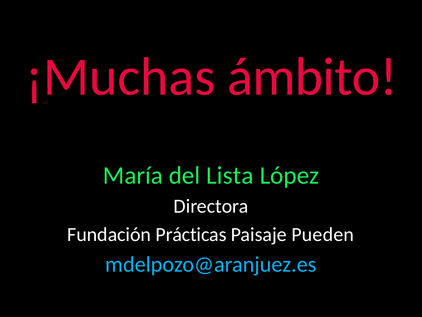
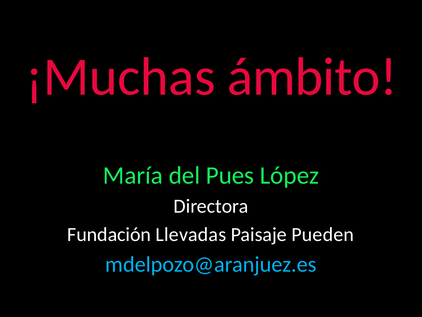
Lista: Lista -> Pues (230, 175)
Prácticas: Prácticas -> Llevadas (191, 234)
